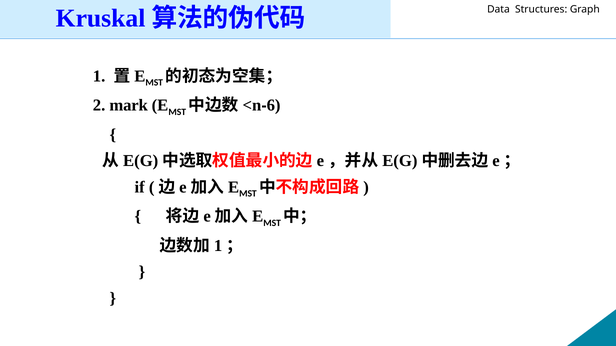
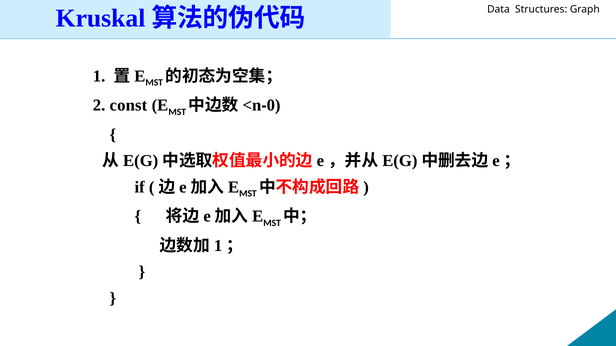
mark: mark -> const (128, 106)
6: 6 -> 0 (274, 106)
